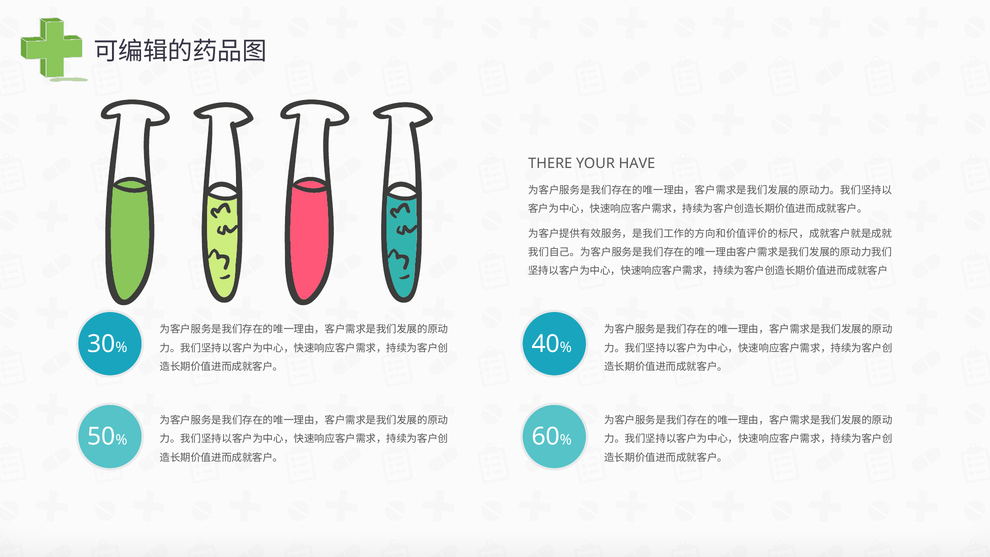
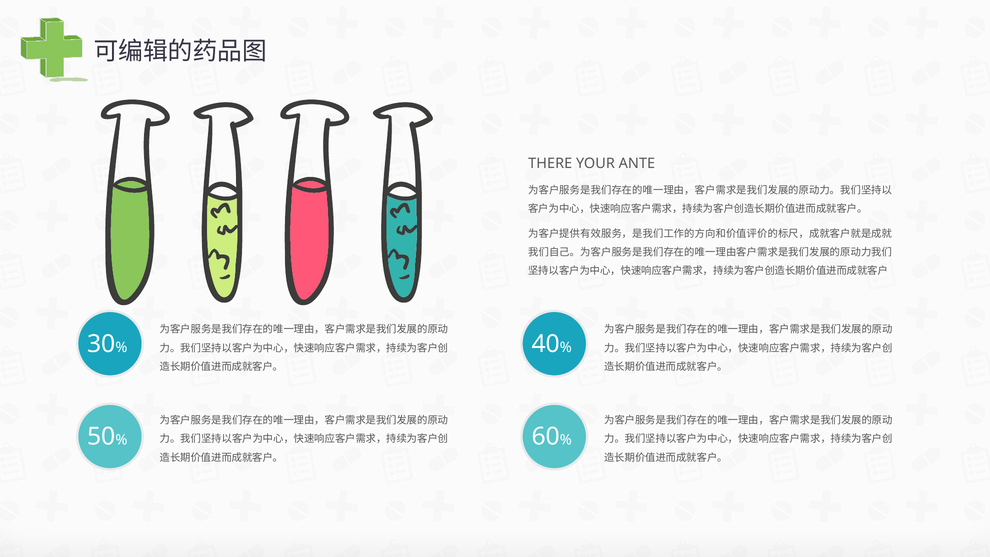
HAVE: HAVE -> ANTE (637, 163)
